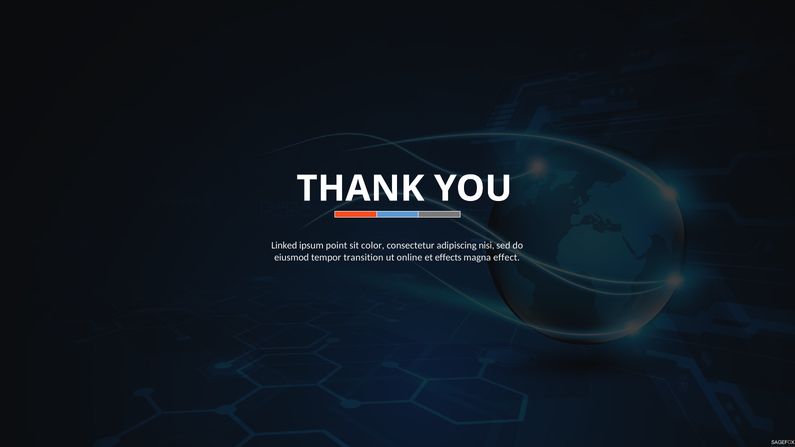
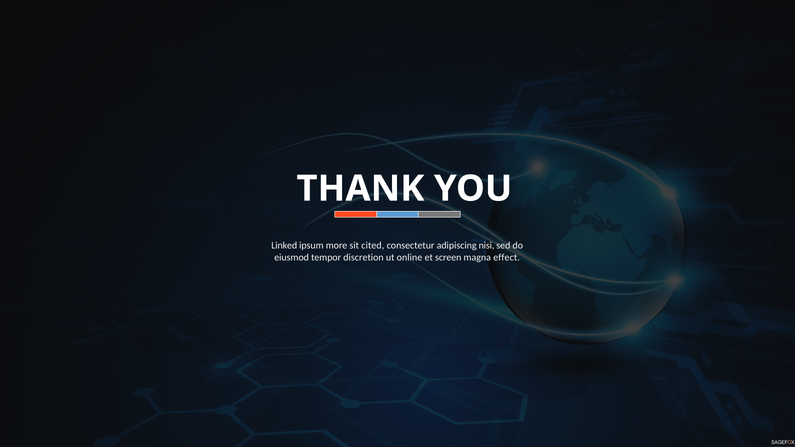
point: point -> more (337, 245)
color: color -> cited (373, 245)
transition: transition -> discretion (363, 257)
effects: effects -> screen (448, 257)
